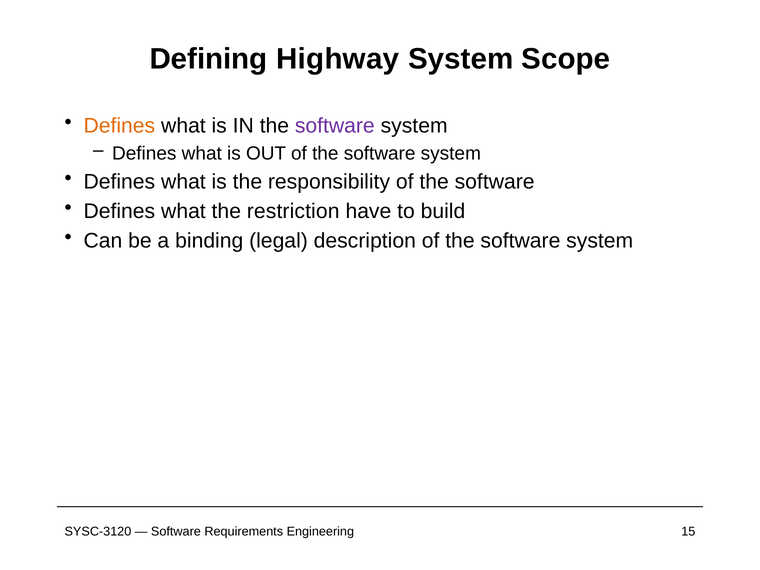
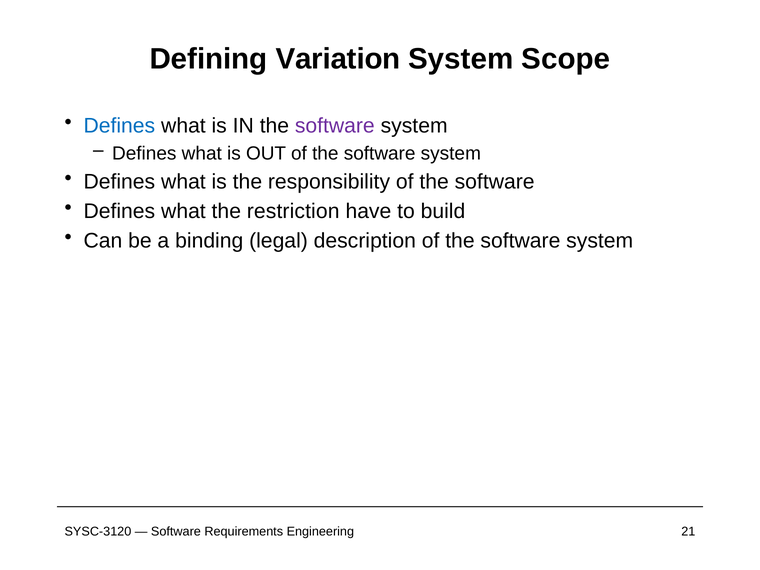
Highway: Highway -> Variation (338, 59)
Defines colour: orange -> blue (119, 126)
15: 15 -> 21 (688, 532)
